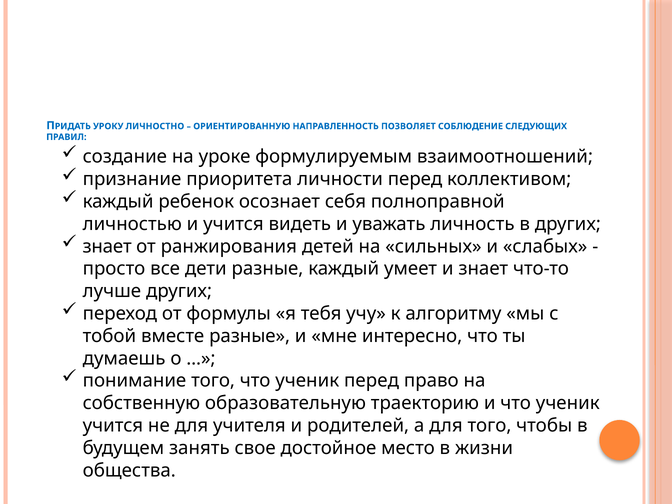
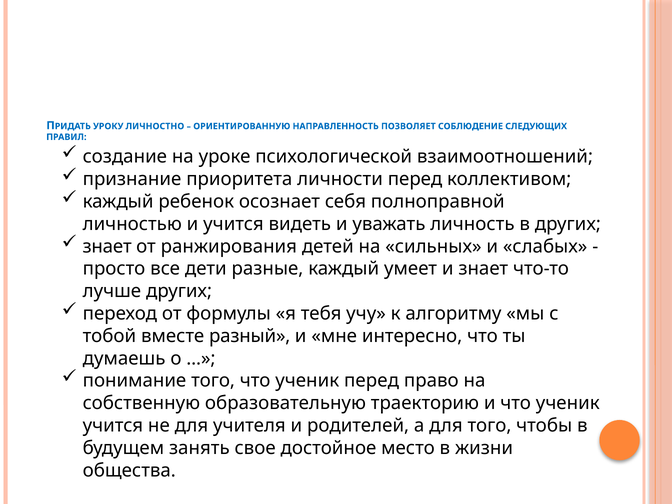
формулируемым: формулируемым -> психологической (334, 157)
вместе разные: разные -> разный (250, 336)
